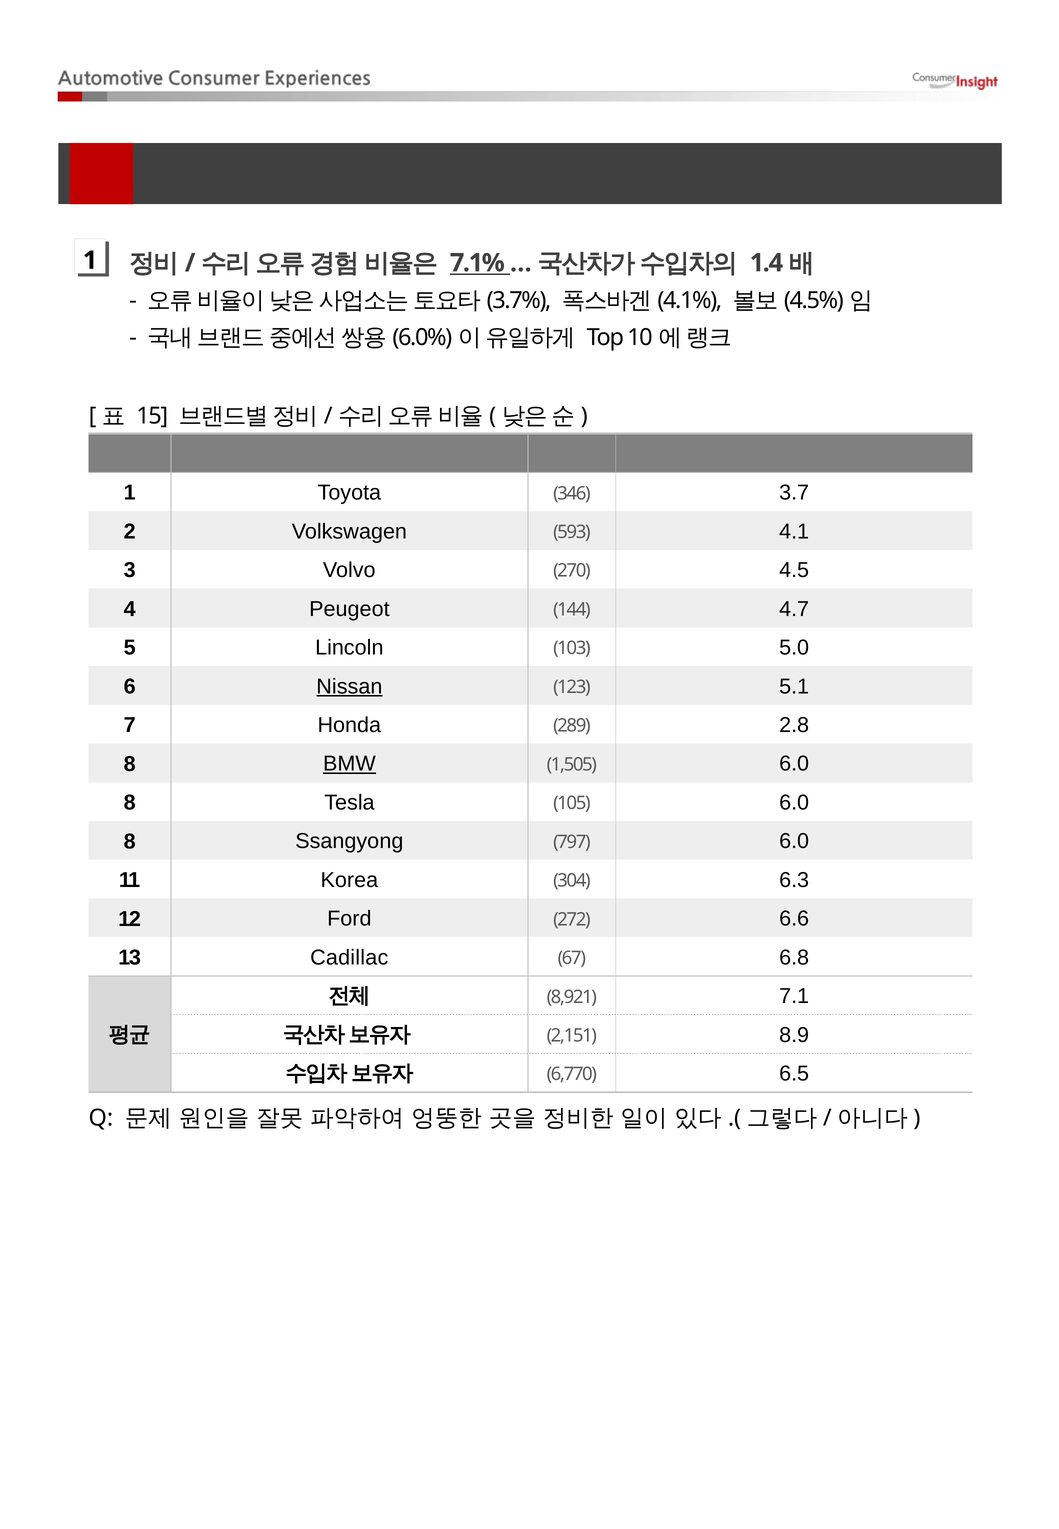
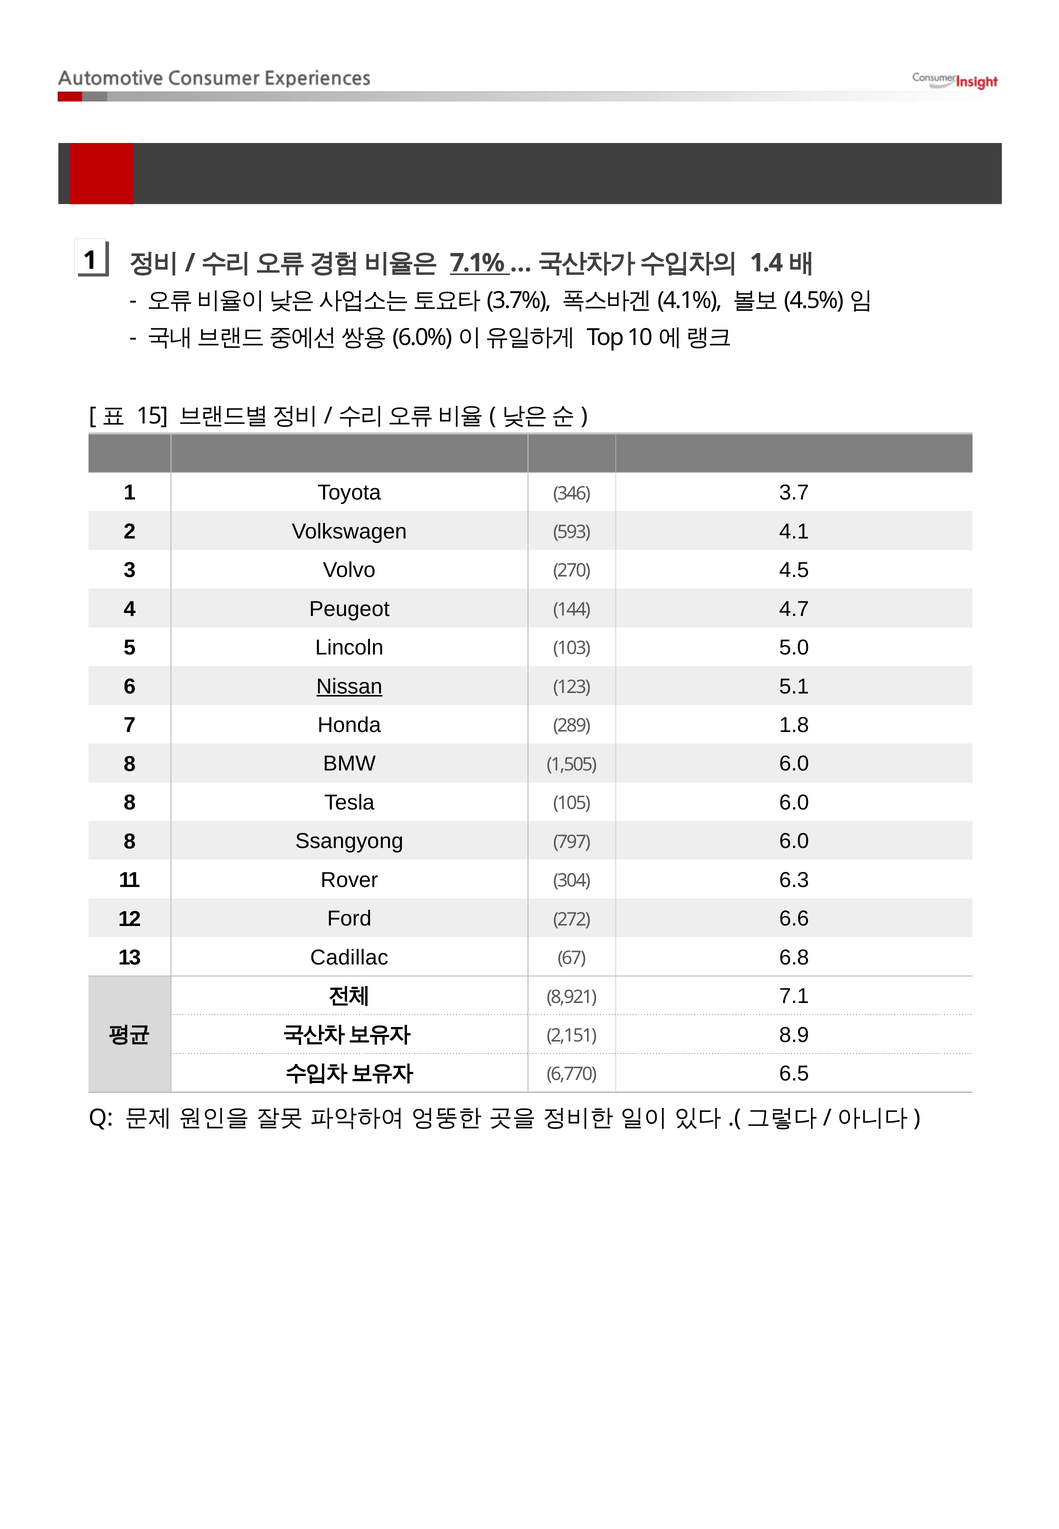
2.8: 2.8 -> 1.8 (794, 725)
BMW underline: present -> none (349, 764)
Korea: Korea -> Rover (349, 880)
